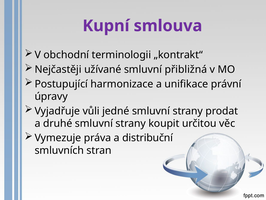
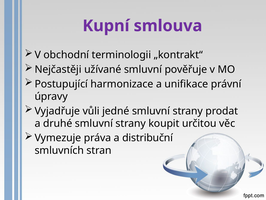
přibližná: přibližná -> pověřuje (186, 69)
